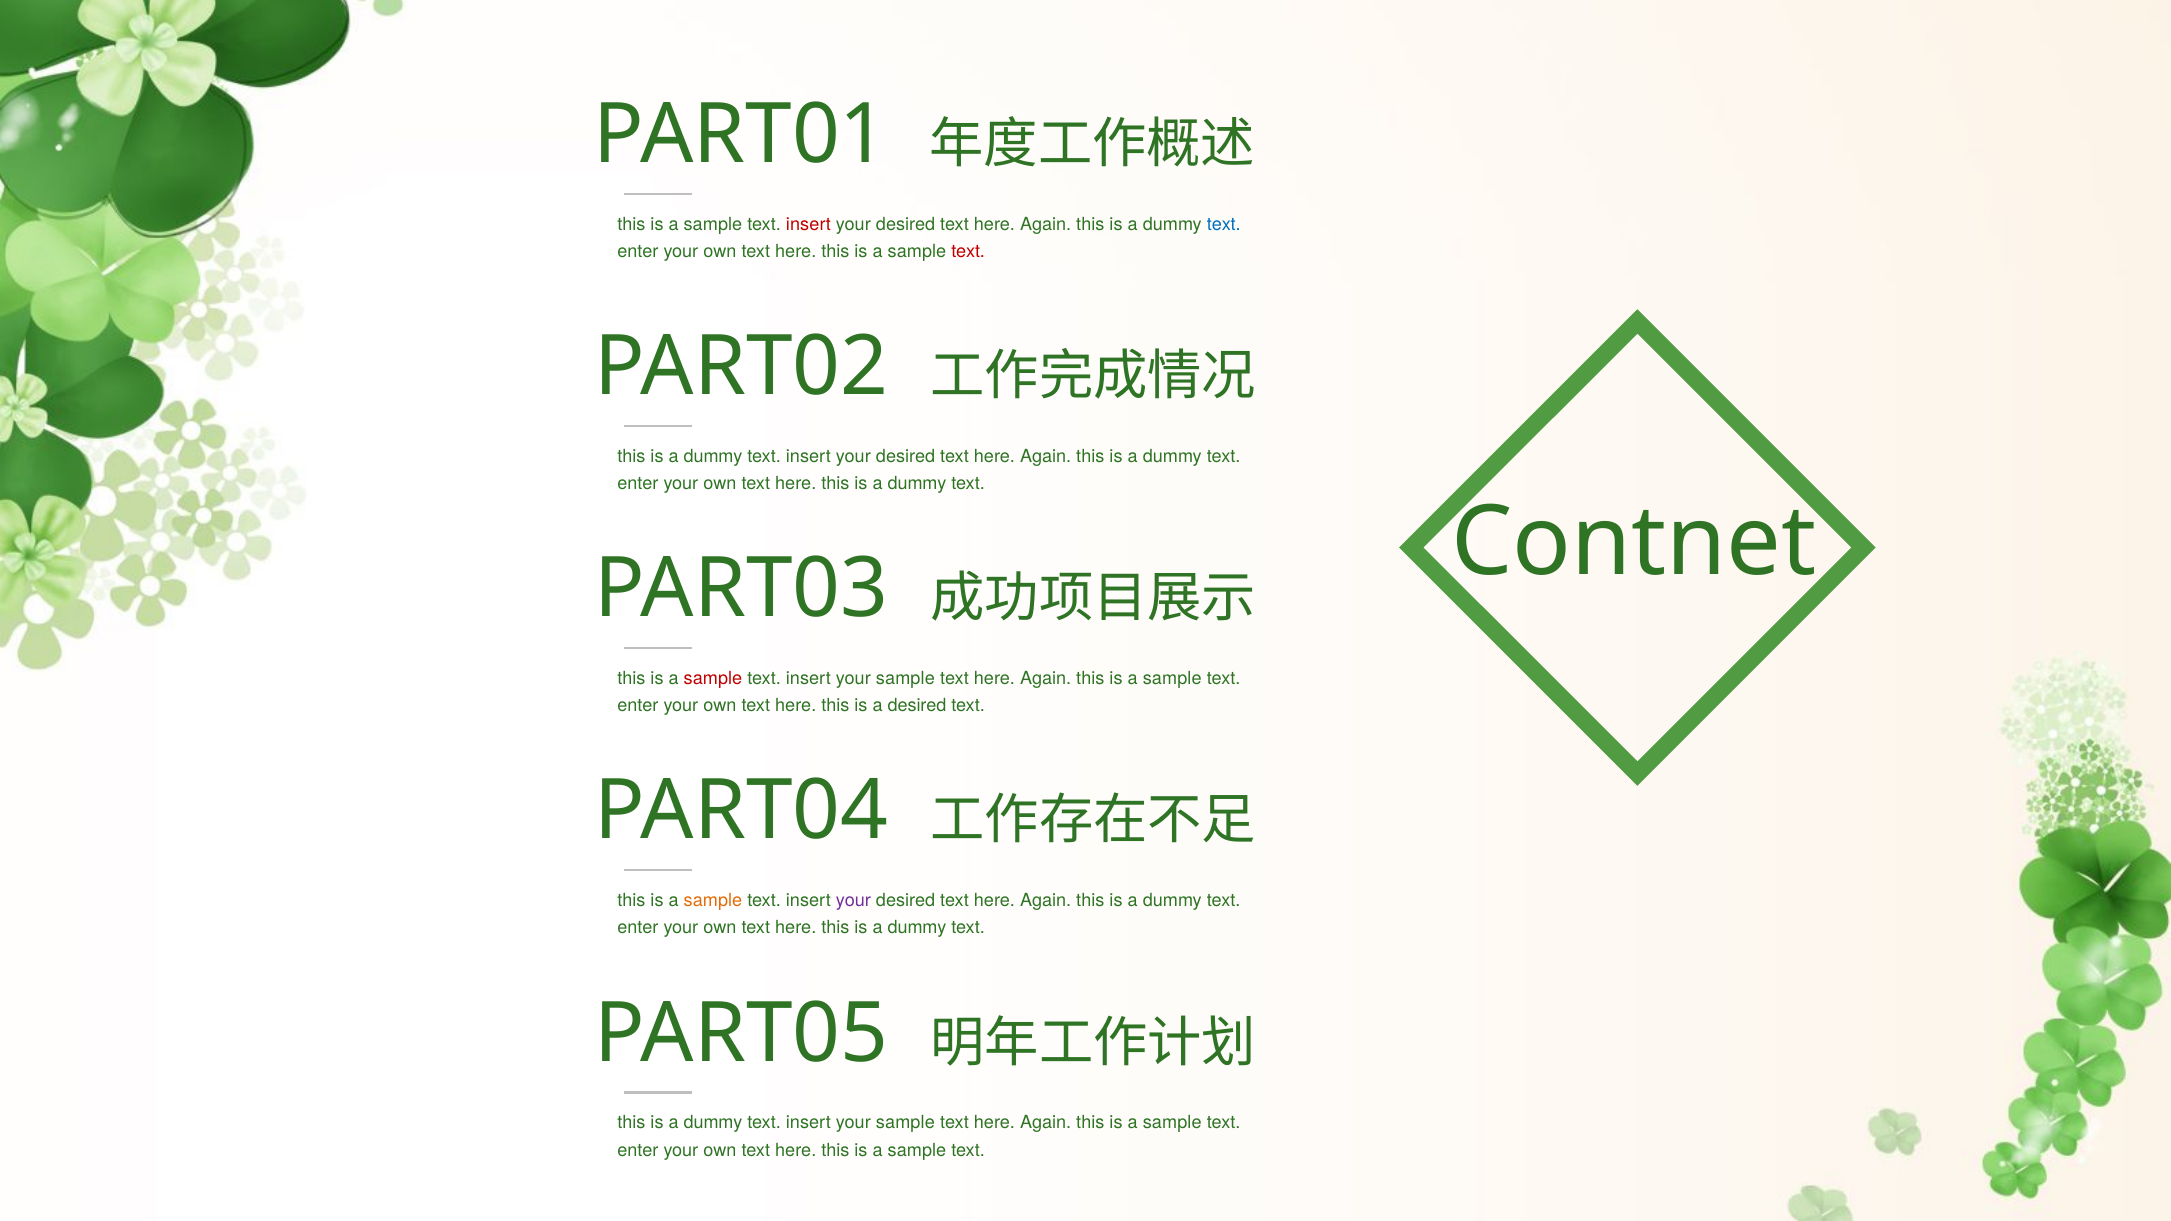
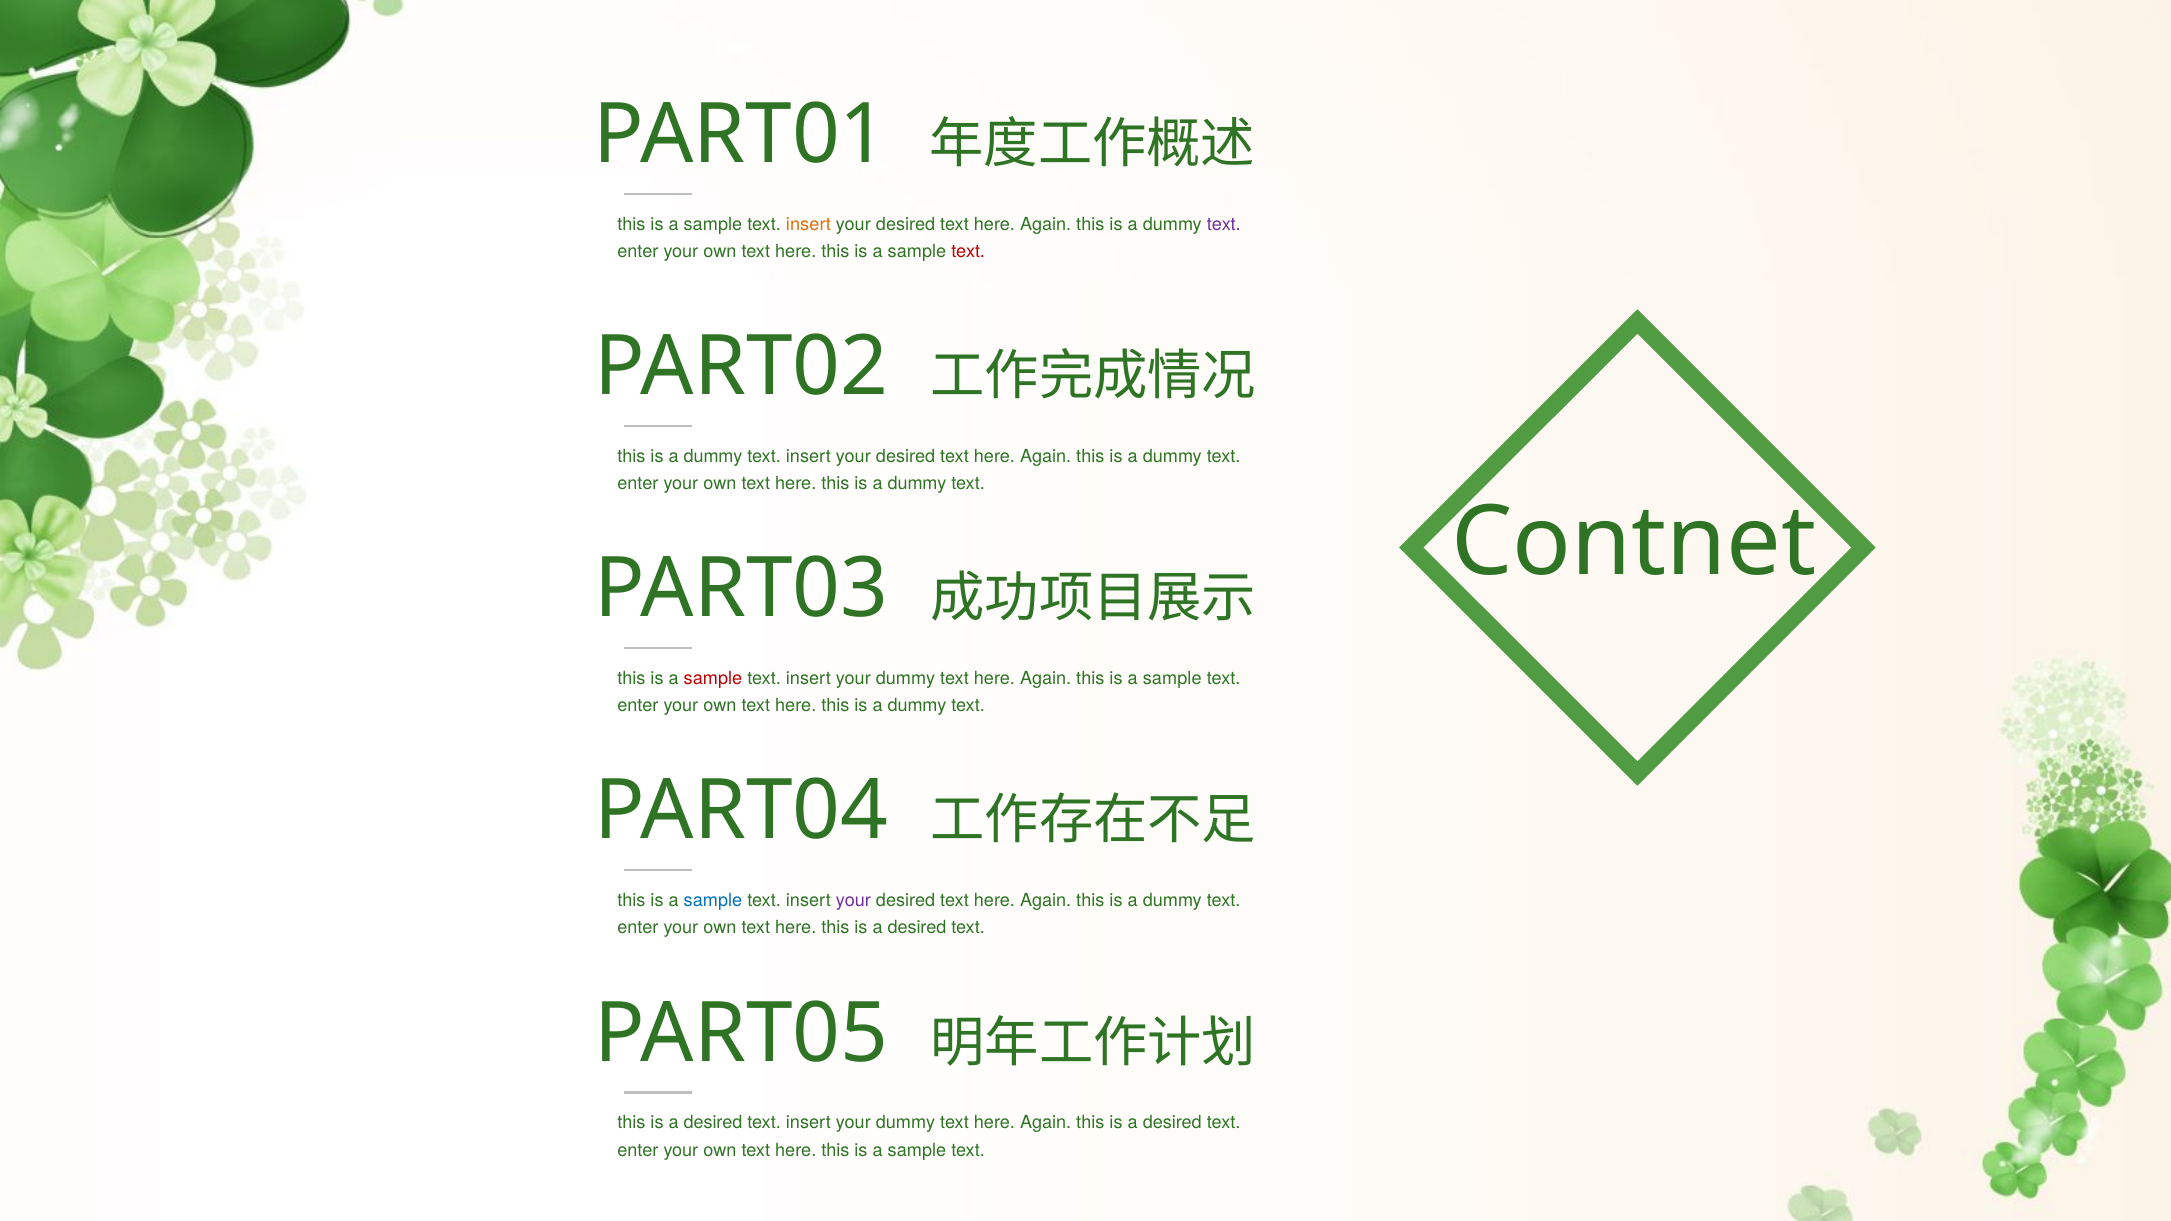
insert colour: red -> orange (808, 225)
text colour: blue -> purple (1224, 225)
sample: sample -> dummy (905, 679)
desired: desired -> dummy (917, 706)
sample colour: orange -> blue (713, 901)
dummy: dummy -> desired (917, 928)
dummy: dummy -> desired (713, 1123)
sample: sample -> dummy (905, 1123)
sample: sample -> desired (1172, 1123)
